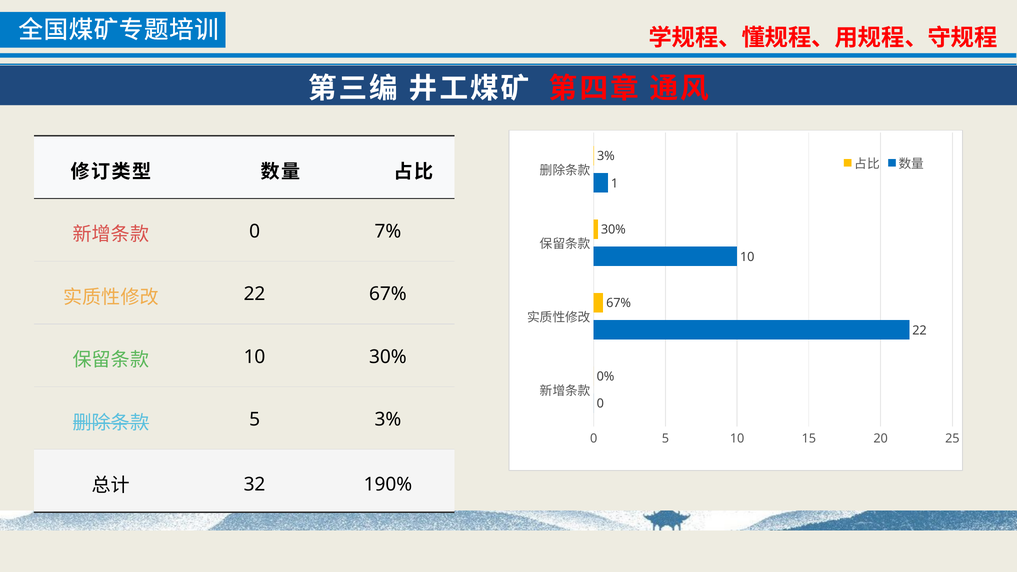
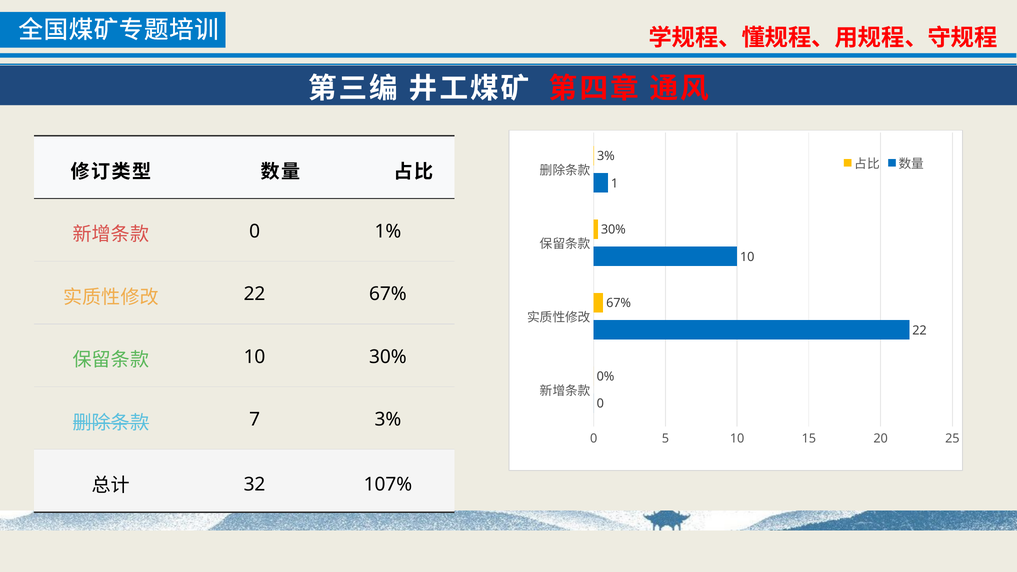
7%: 7% -> 1% (388, 231)
5: 5 -> 7 (255, 419)
190%: 190% -> 107% (388, 484)
